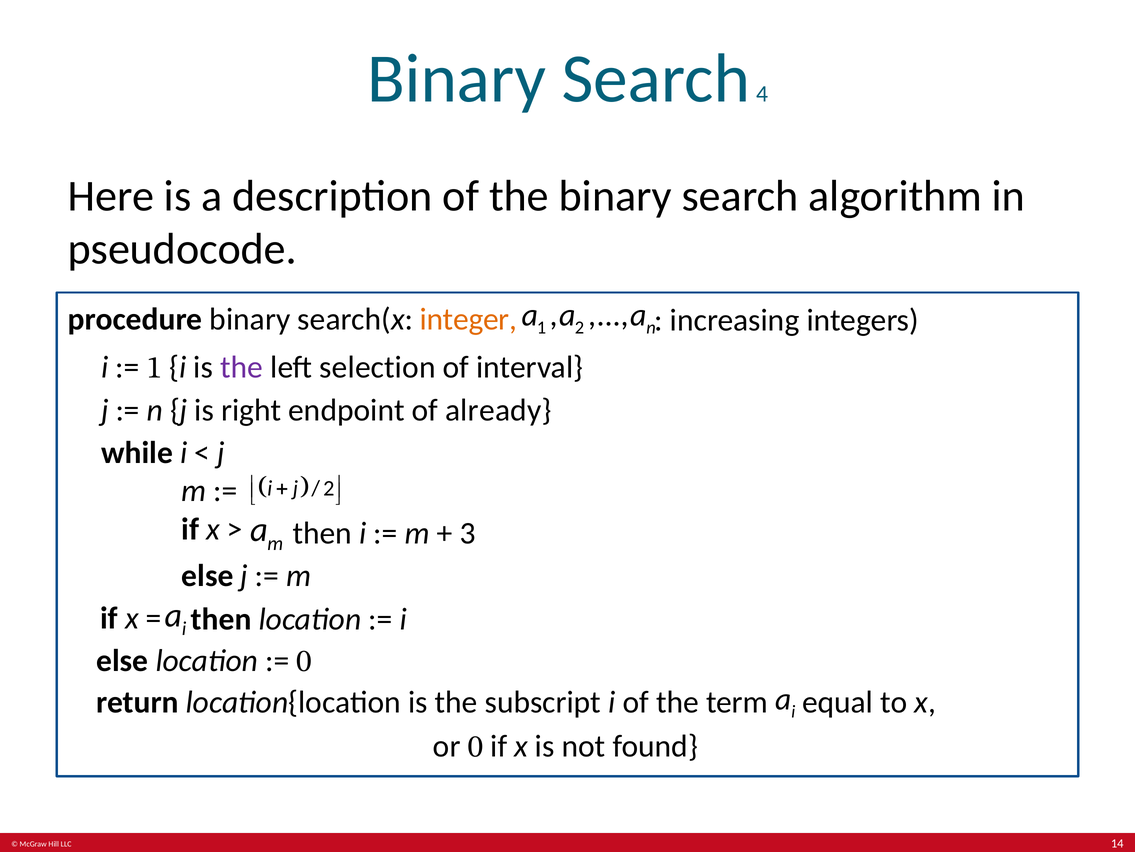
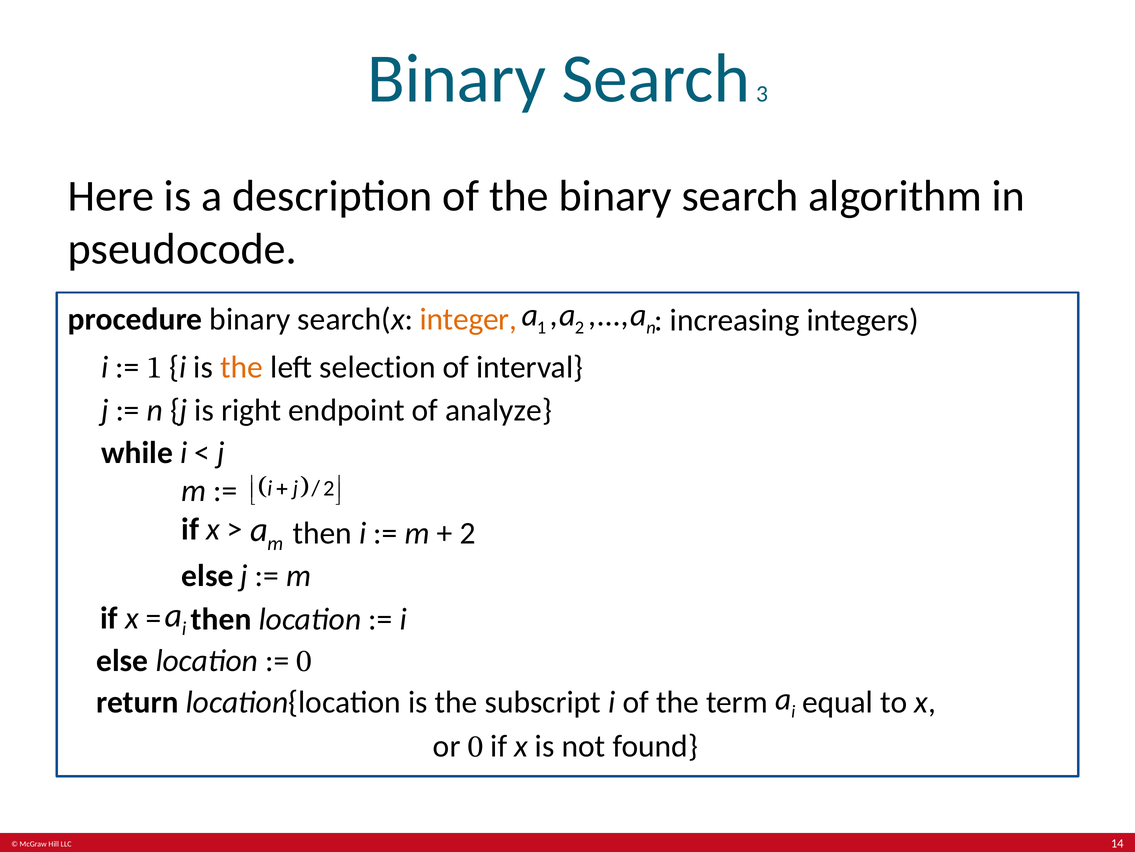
4: 4 -> 3 (762, 94)
the colour: purple -> orange (242, 367)
already: already -> analyze (498, 410)
3: 3 -> 2 (468, 533)
